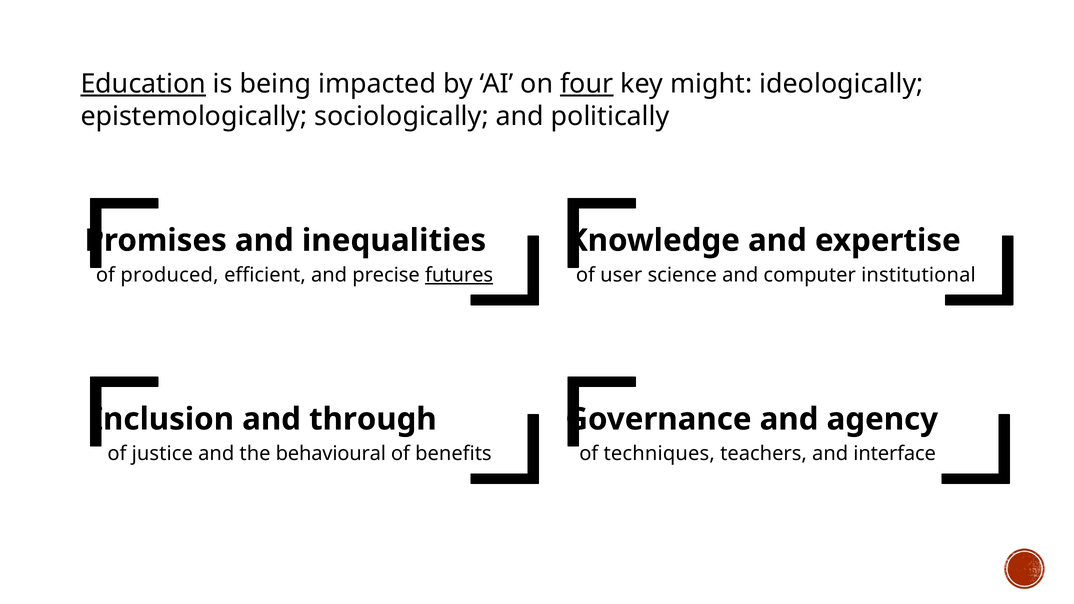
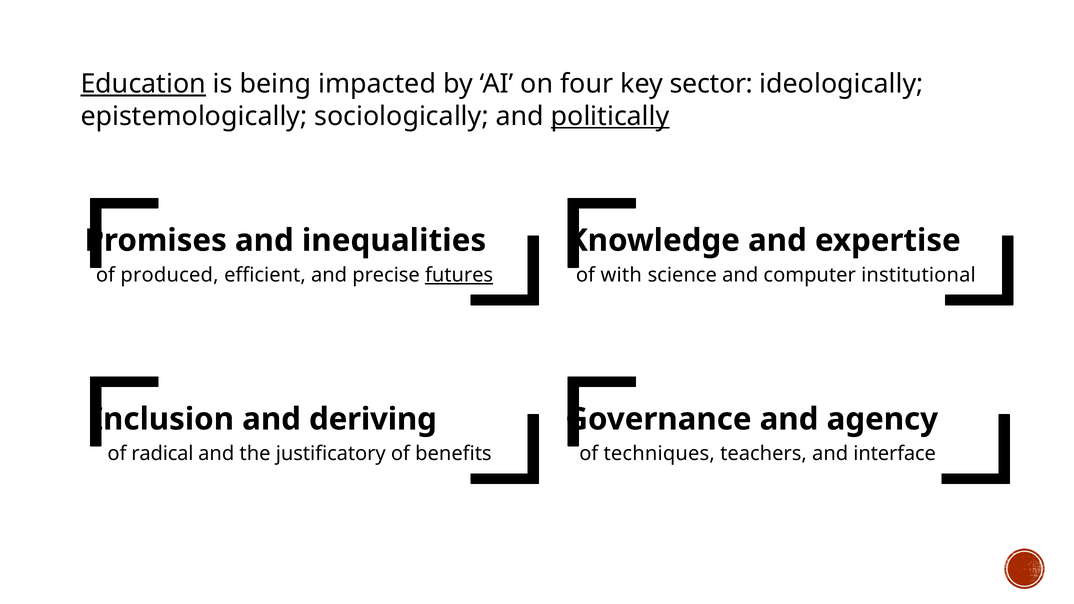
four underline: present -> none (587, 84)
might: might -> sector (711, 84)
politically underline: none -> present (610, 116)
user: user -> with (621, 275)
through: through -> deriving (373, 419)
justice: justice -> radical (162, 454)
behavioural: behavioural -> justificatory (331, 454)
